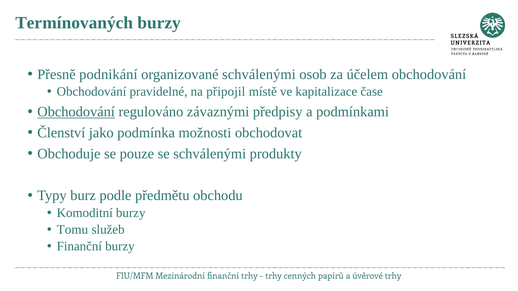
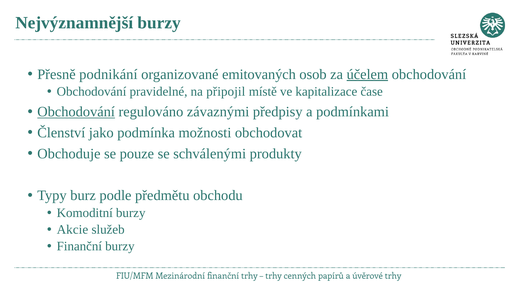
Termínovaných: Termínovaných -> Nejvýznamnější (74, 23)
organizované schválenými: schválenými -> emitovaných (259, 74)
účelem underline: none -> present (367, 74)
Tomu: Tomu -> Akcie (72, 230)
